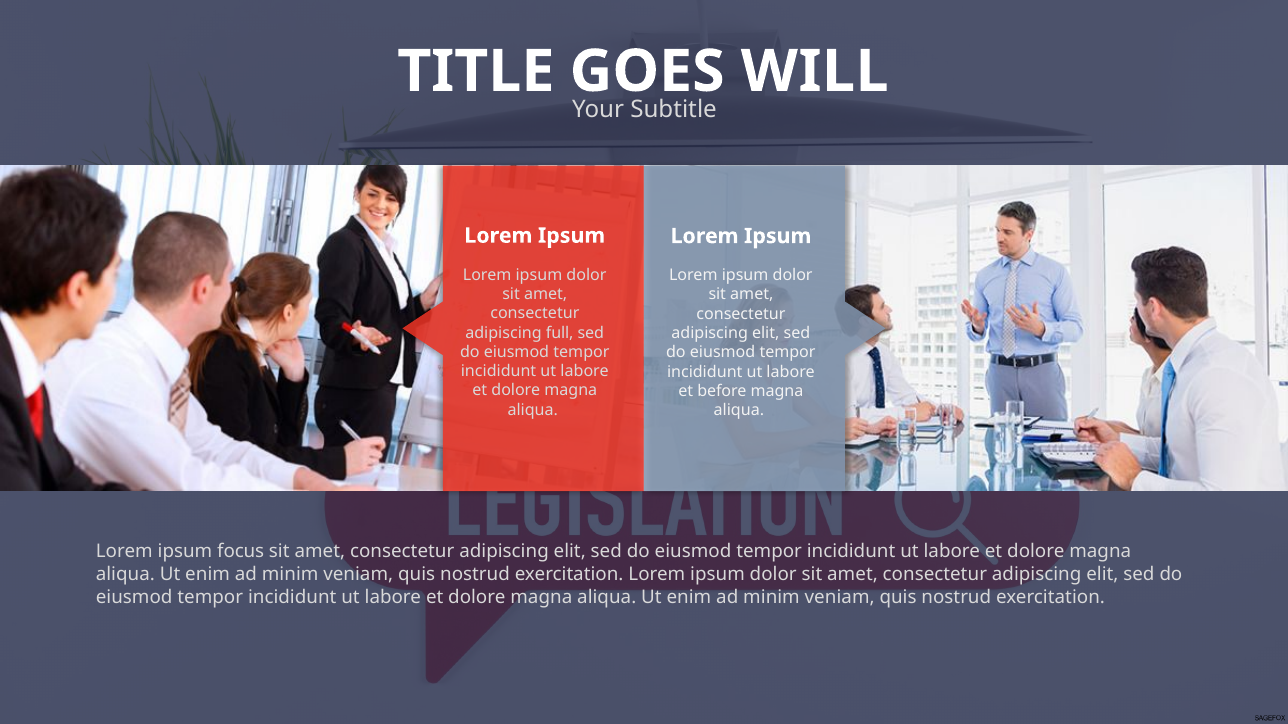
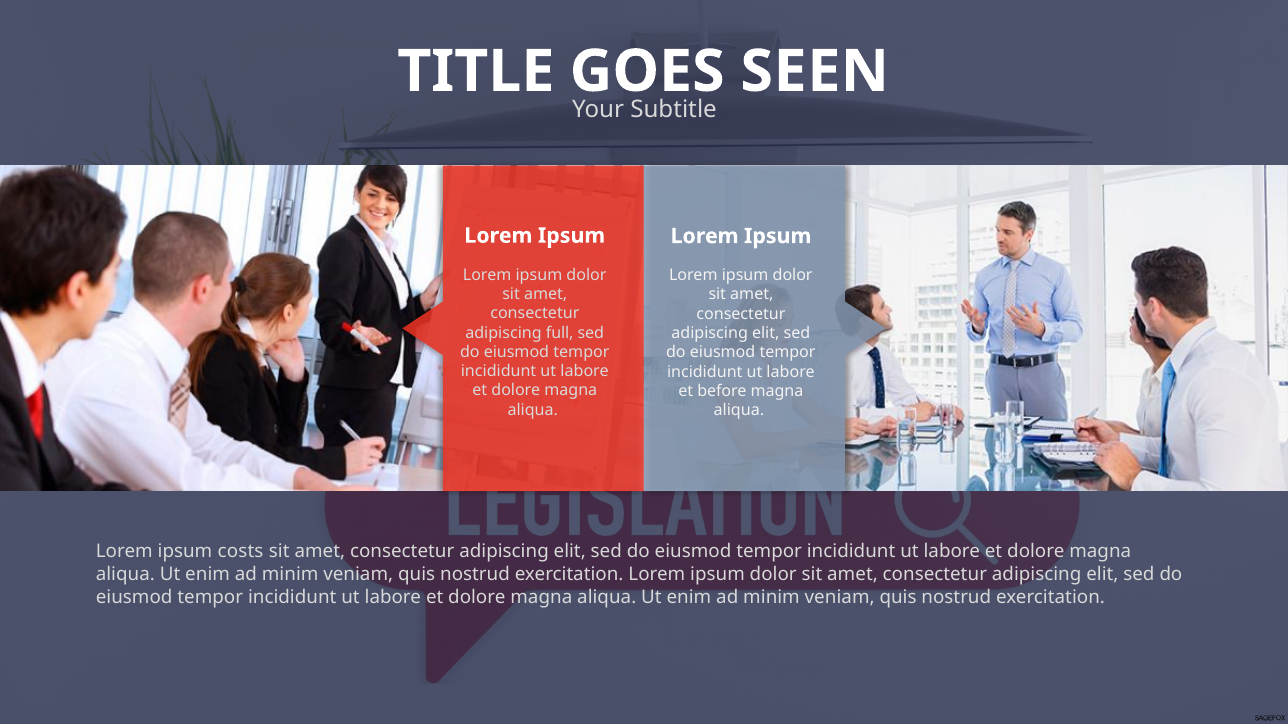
WILL: WILL -> SEEN (815, 72)
focus: focus -> costs (241, 552)
